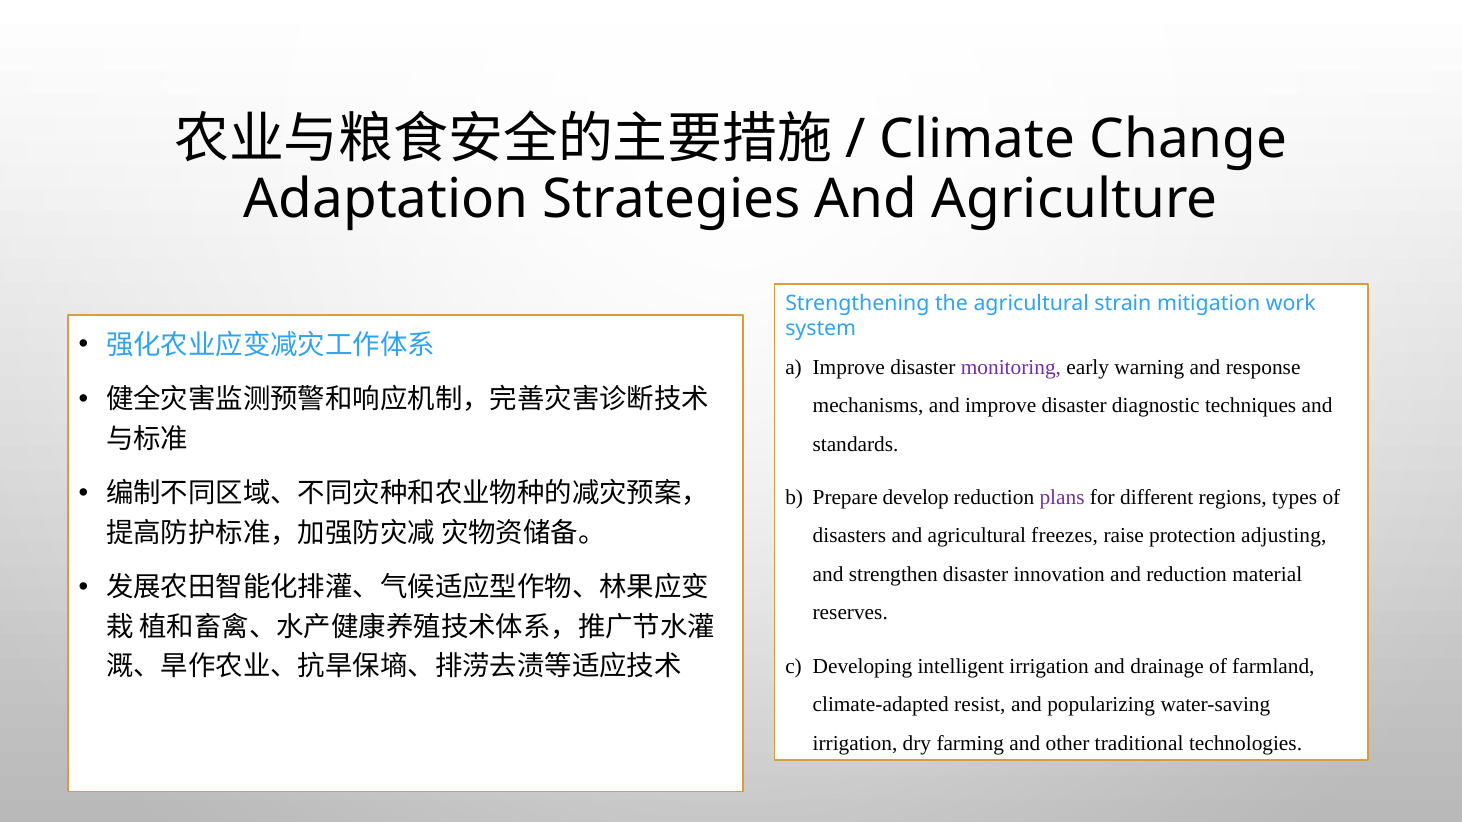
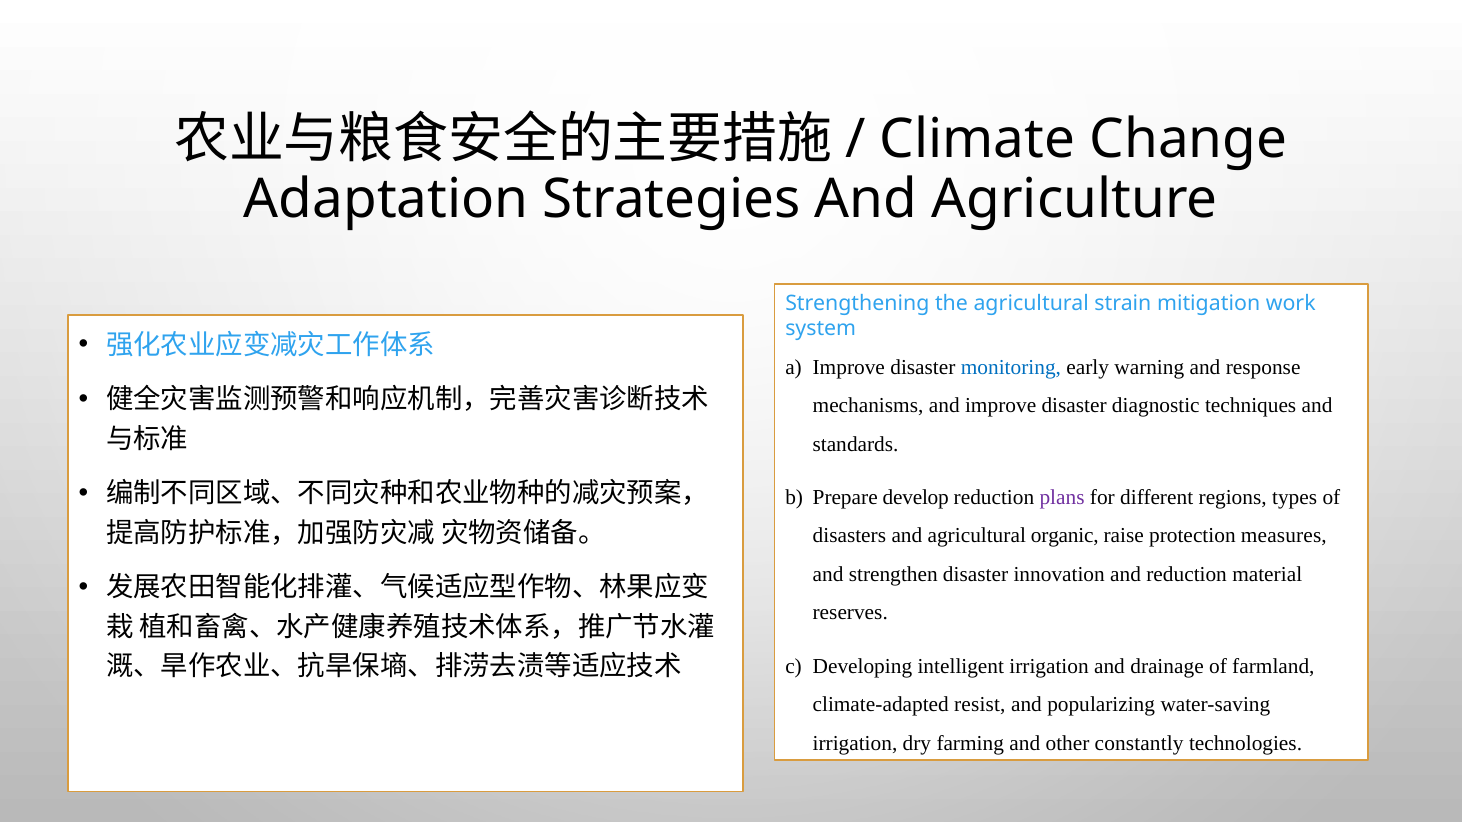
monitoring colour: purple -> blue (1011, 367)
freezes: freezes -> organic (1065, 536)
adjusting: adjusting -> measures (1284, 536)
traditional: traditional -> constantly (1139, 743)
